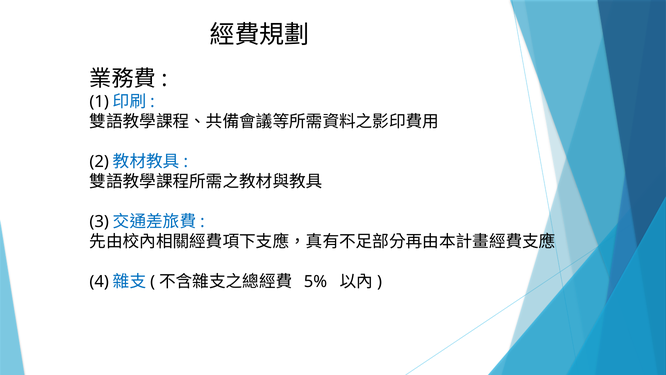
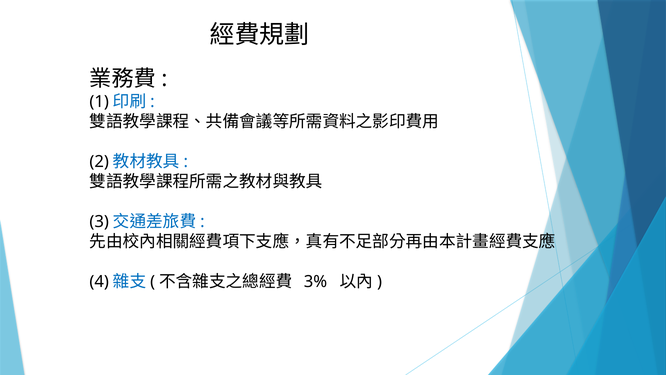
5%: 5% -> 3% (315, 281)
